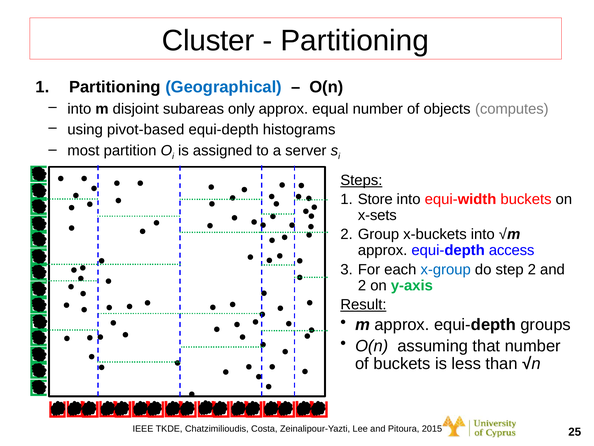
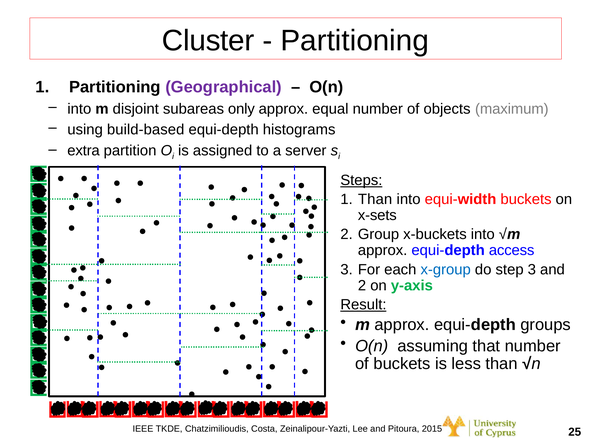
Geographical colour: blue -> purple (224, 87)
computes: computes -> maximum (512, 109)
pivot-based: pivot-based -> build-based (146, 130)
most: most -> extra (84, 150)
1 Store: Store -> Than (375, 199)
step 2: 2 -> 3 (532, 269)
